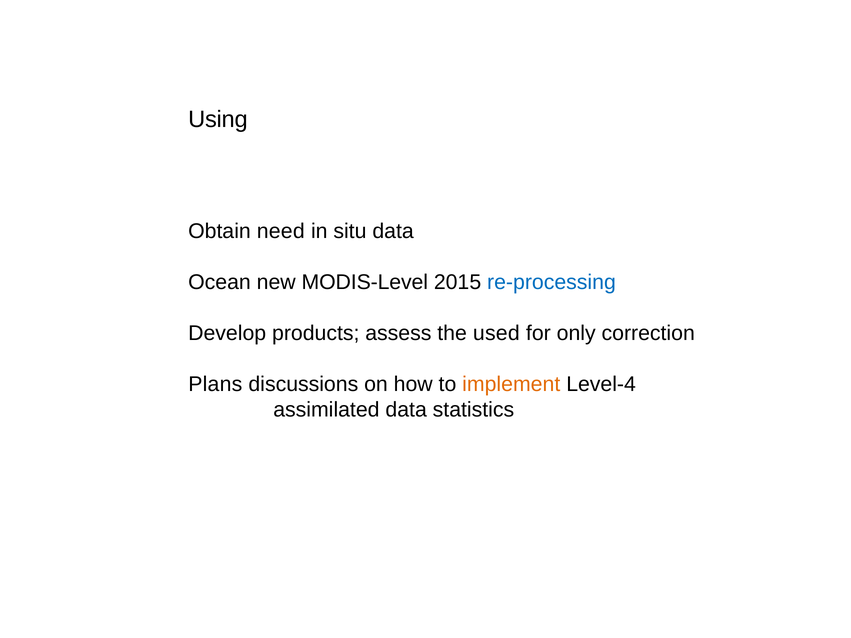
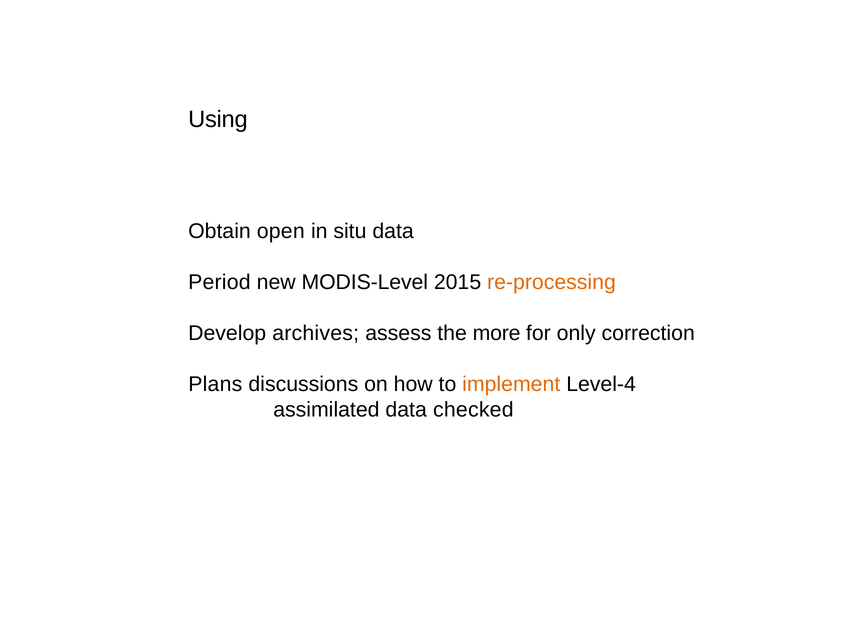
need: need -> open (281, 231)
Ocean: Ocean -> Period (219, 282)
re-processing colour: blue -> orange (551, 282)
products: products -> archives (316, 333)
used: used -> more (497, 333)
statistics: statistics -> checked (473, 410)
